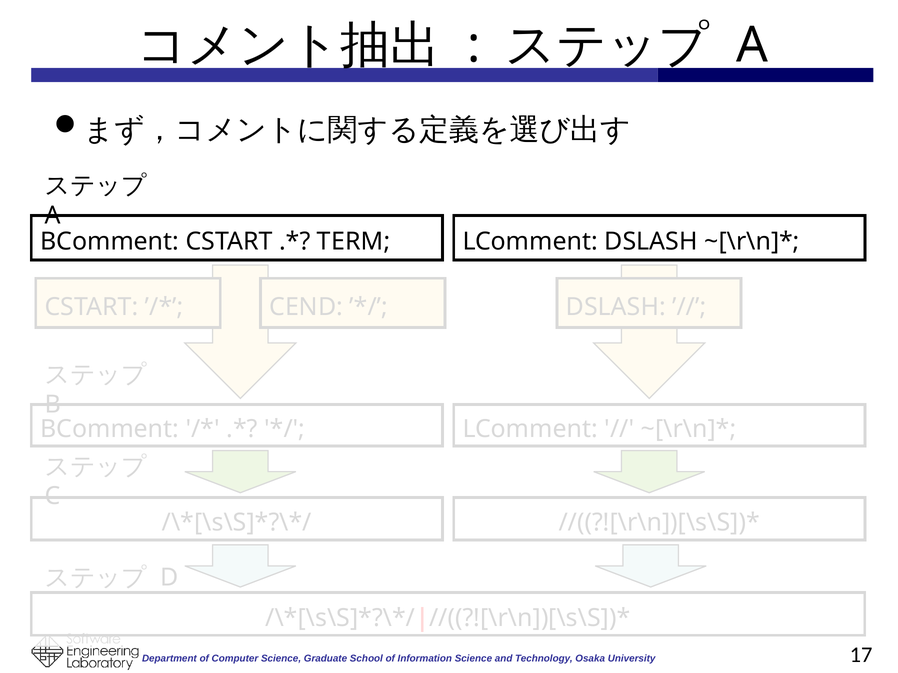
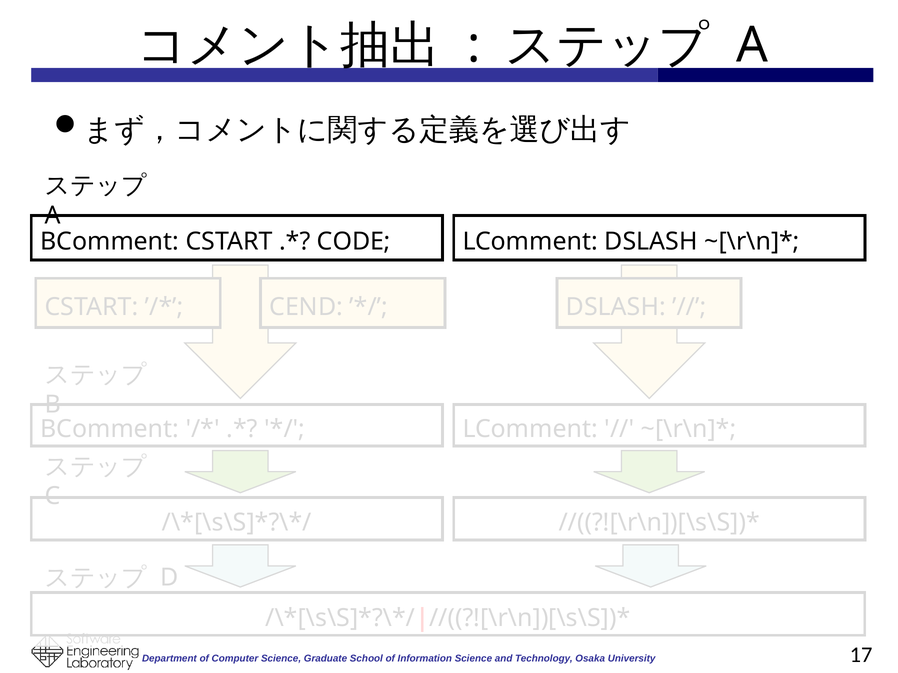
TERM: TERM -> CODE (354, 242)
